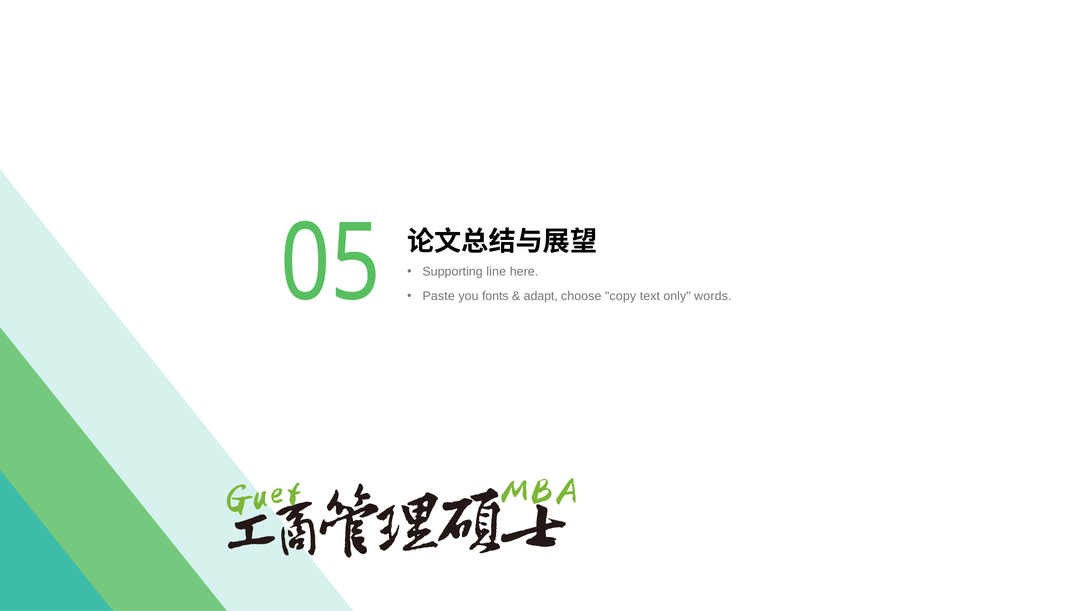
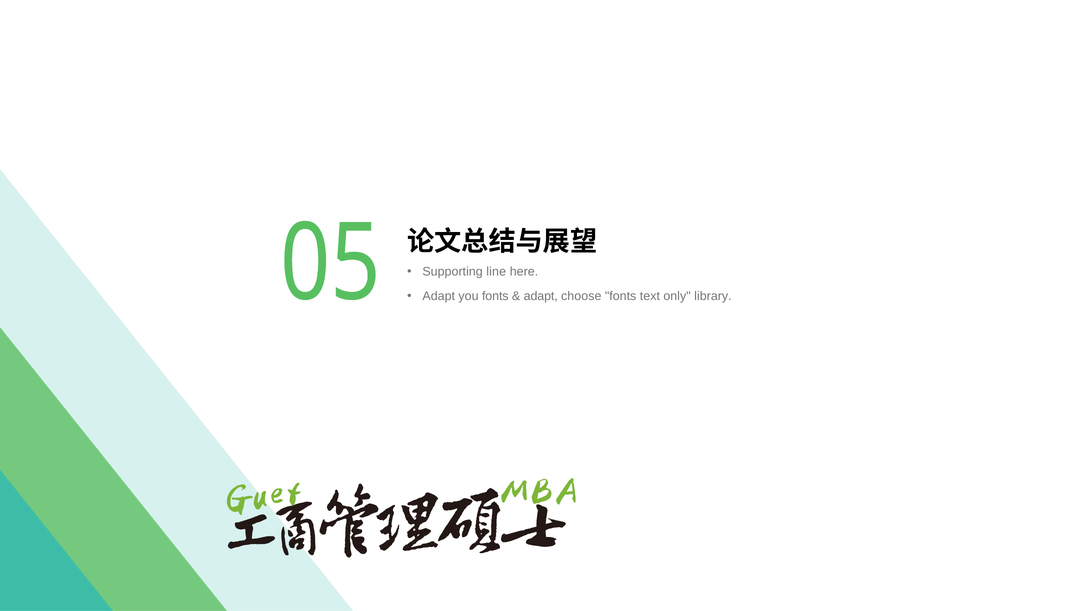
Paste: Paste -> Adapt (439, 296)
choose copy: copy -> fonts (621, 296)
words: words -> library (713, 296)
